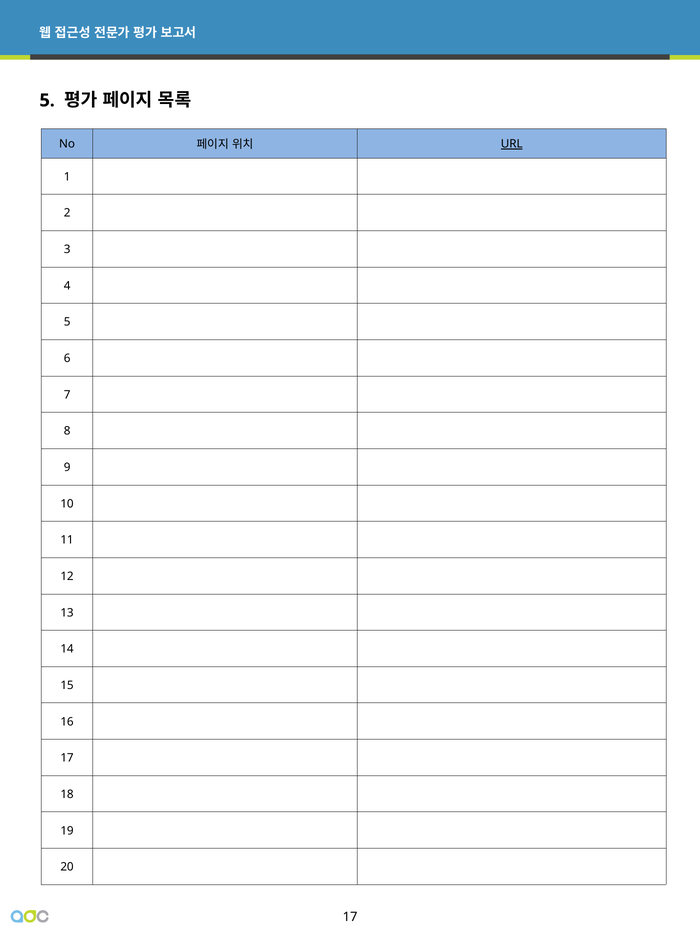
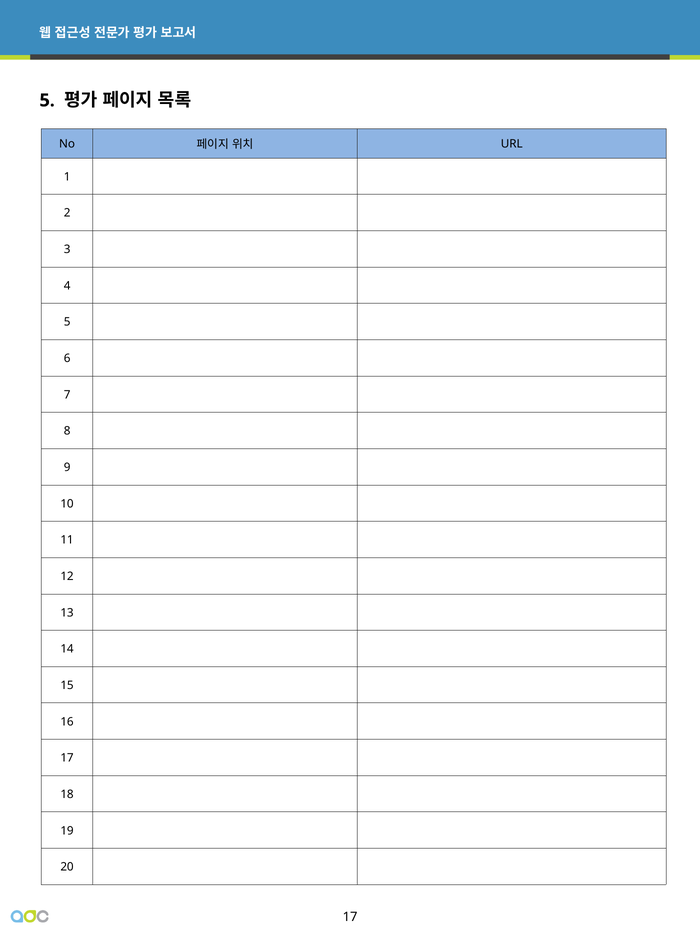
URL underline: present -> none (512, 144)
